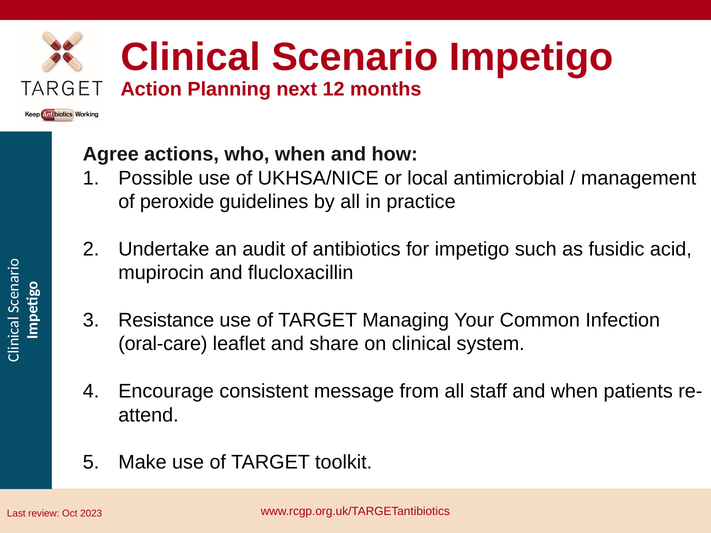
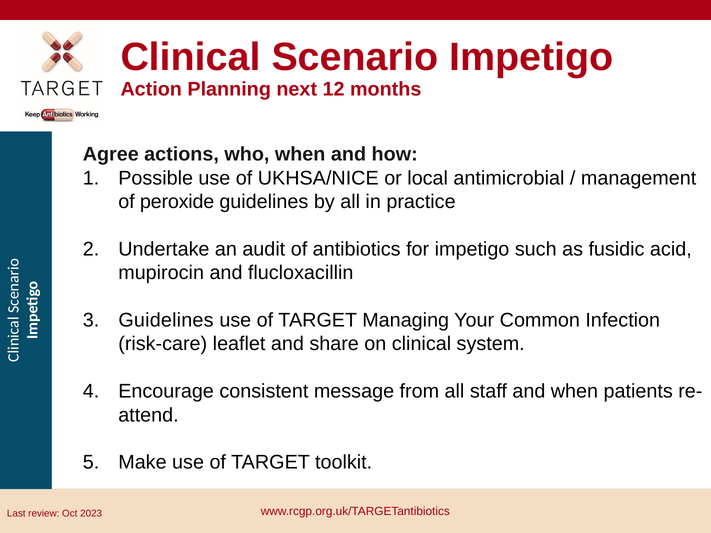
Resistance: Resistance -> Guidelines (166, 320)
oral-care: oral-care -> risk-care (163, 344)
